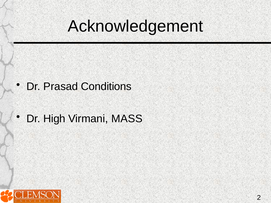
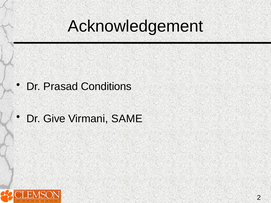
High: High -> Give (54, 119)
MASS: MASS -> SAME (127, 119)
